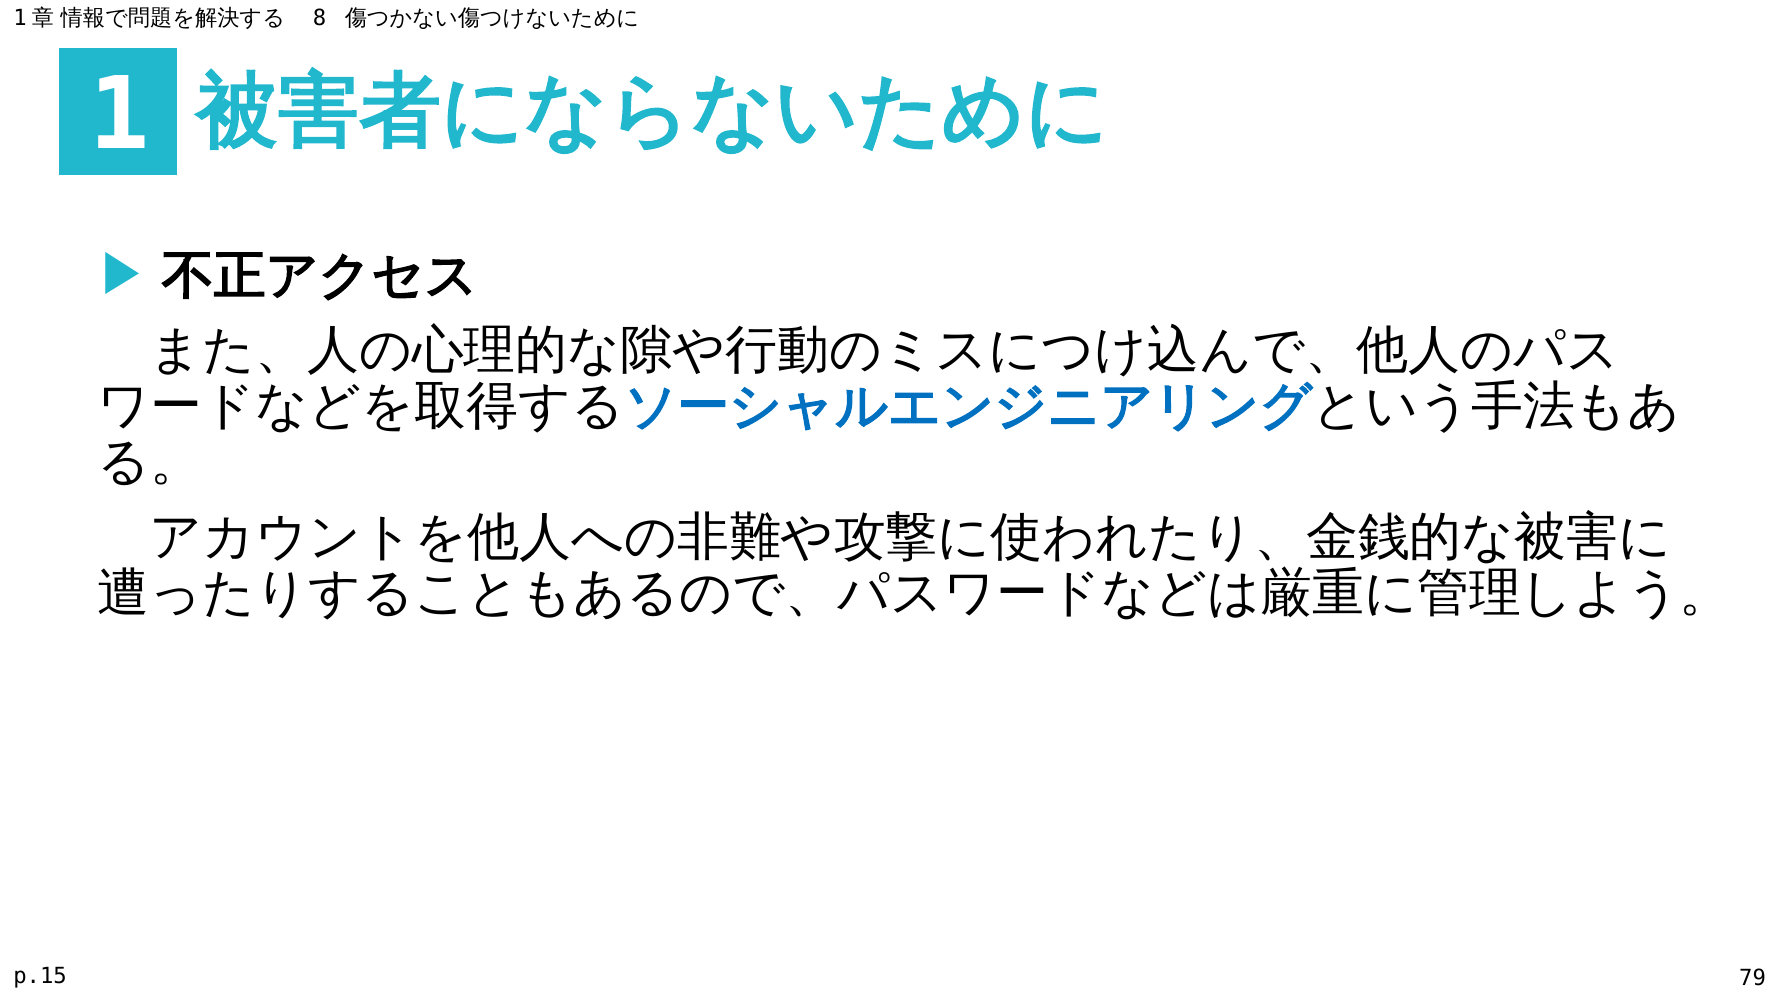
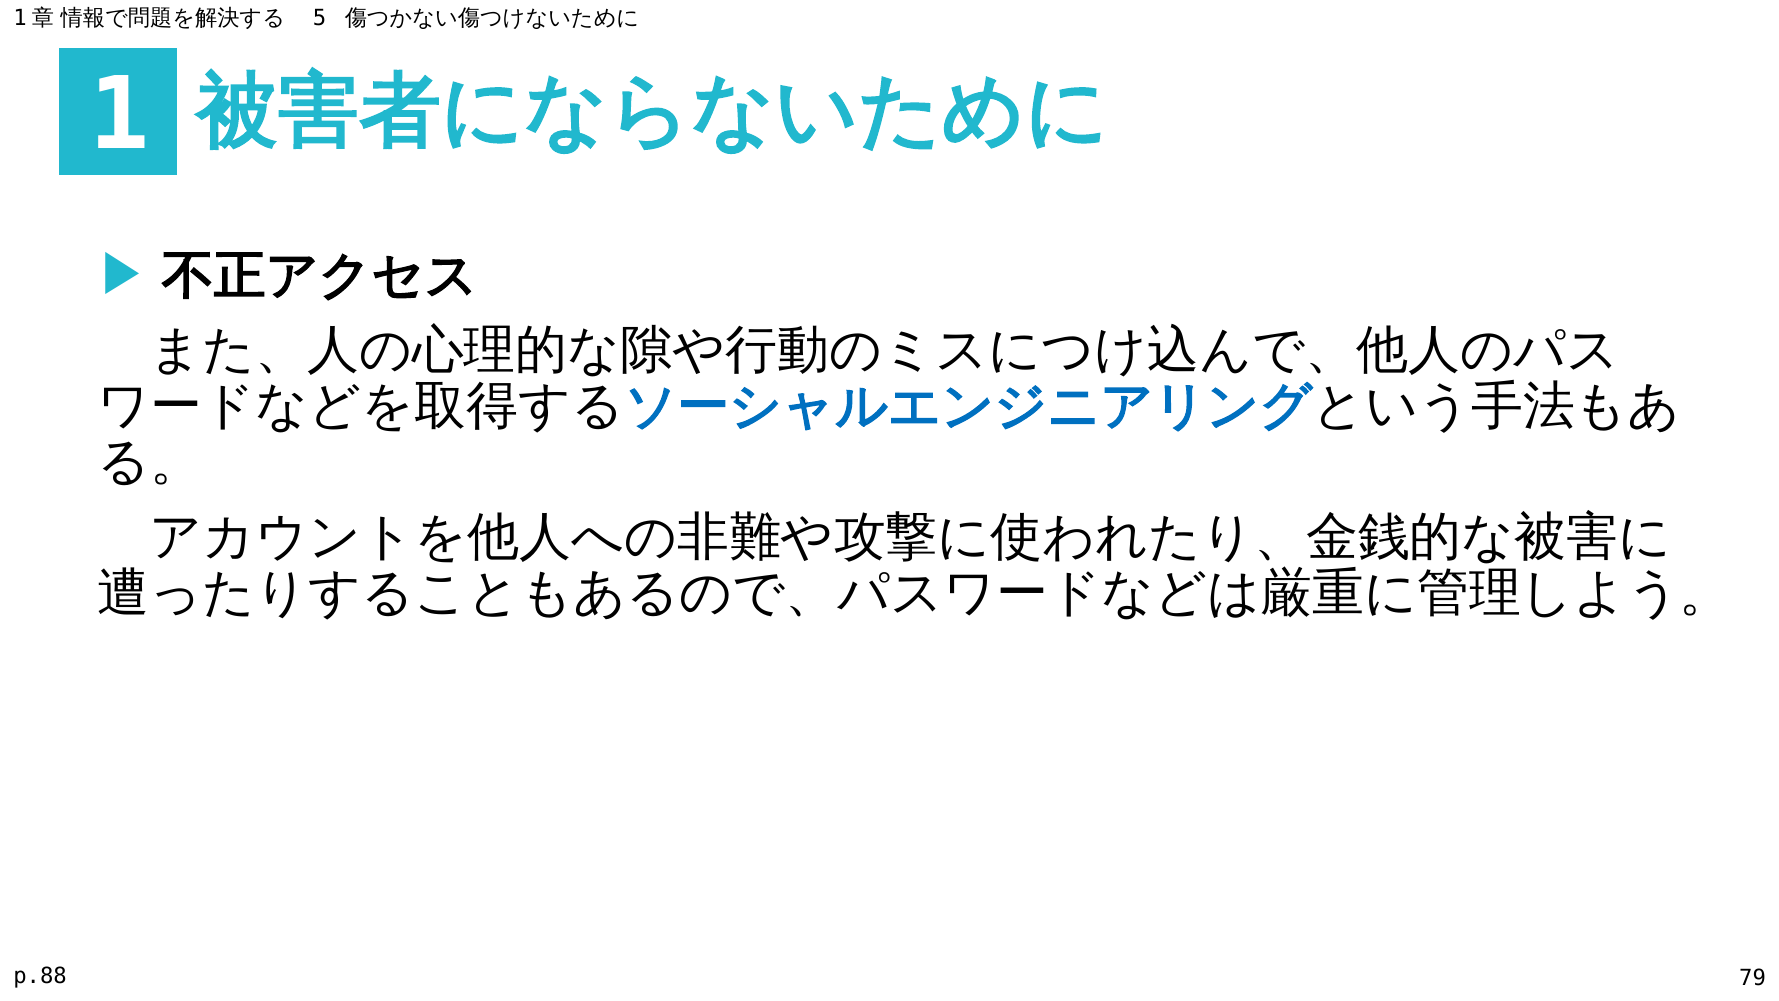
8: 8 -> 5 (319, 19)
p.15: p.15 -> p.88 (40, 976)
